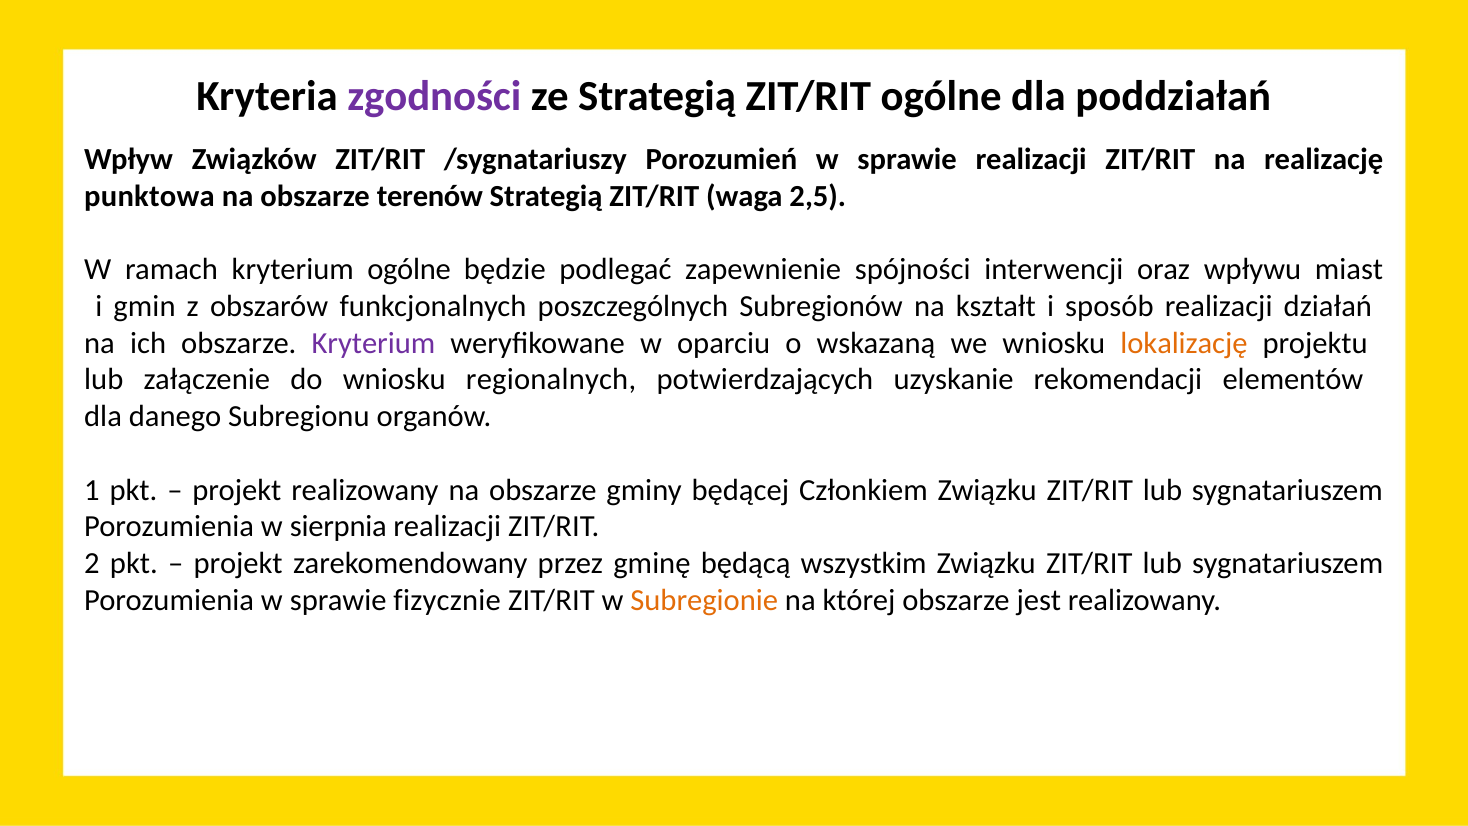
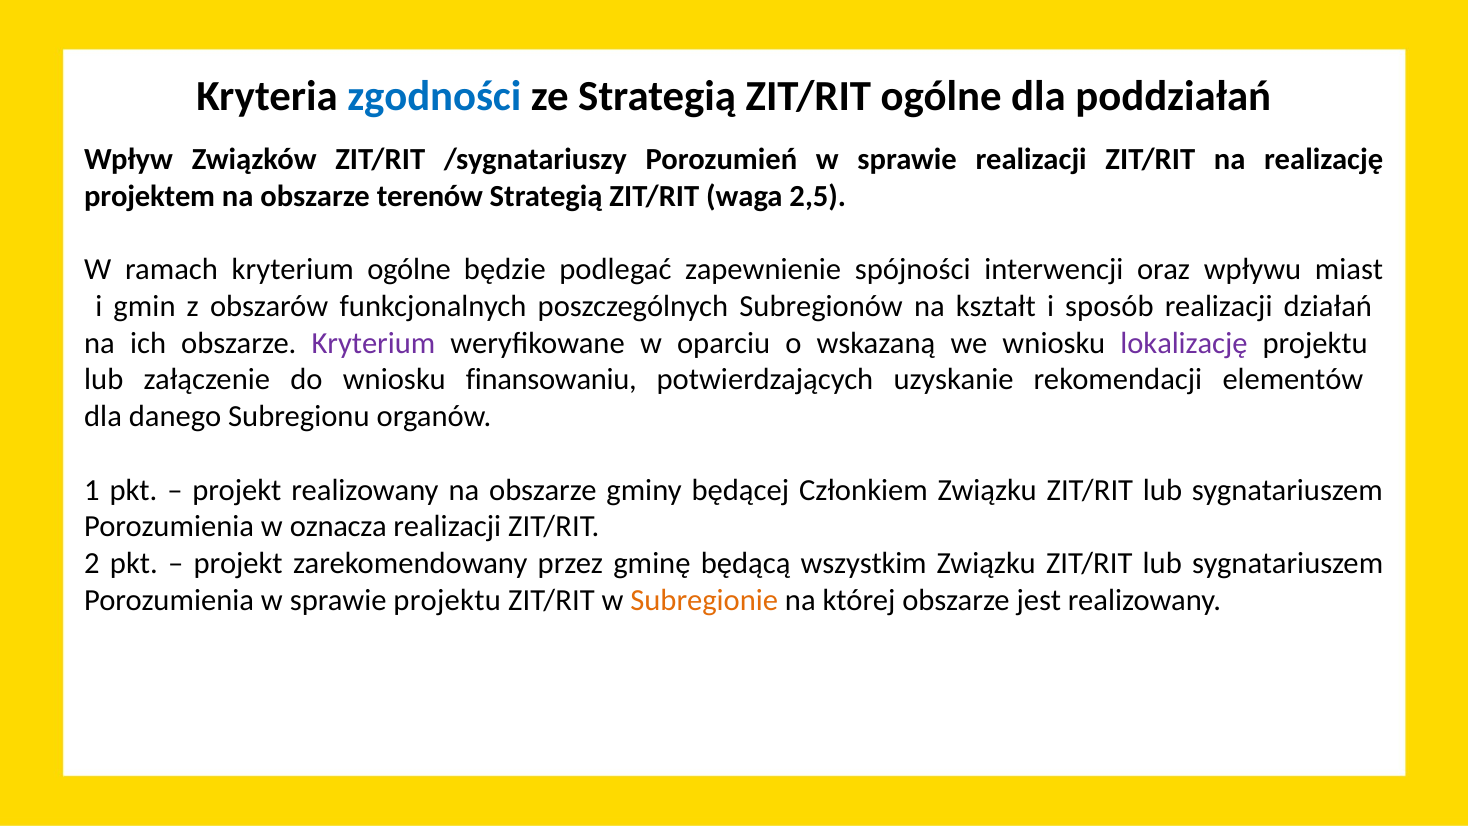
zgodności colour: purple -> blue (434, 96)
punktowa: punktowa -> projektem (150, 196)
lokalizację colour: orange -> purple (1184, 343)
regionalnych: regionalnych -> finansowaniu (551, 380)
sierpnia: sierpnia -> oznacza (338, 526)
sprawie fizycznie: fizycznie -> projektu (447, 600)
